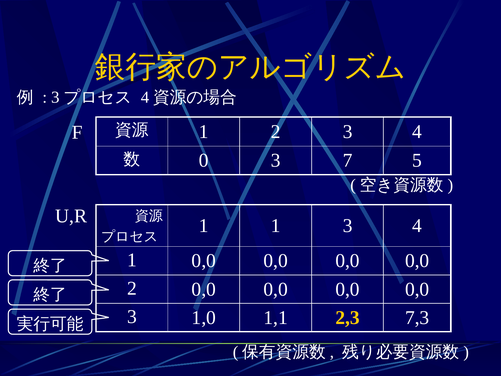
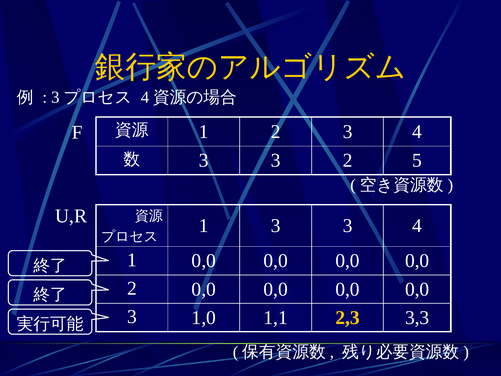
0: 0 -> 3 (204, 160)
3 7: 7 -> 2 (348, 160)
1 1: 1 -> 3 (276, 226)
7,3: 7,3 -> 3,3 (417, 317)
